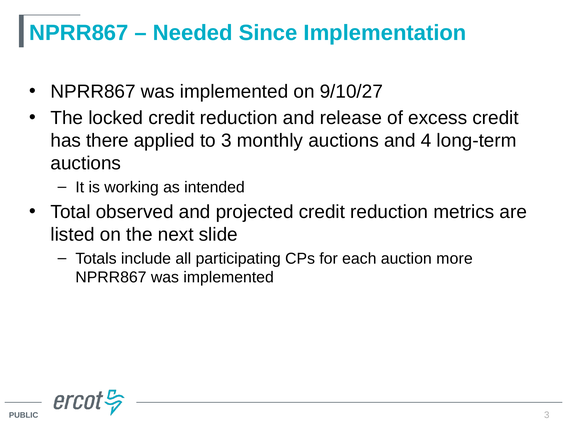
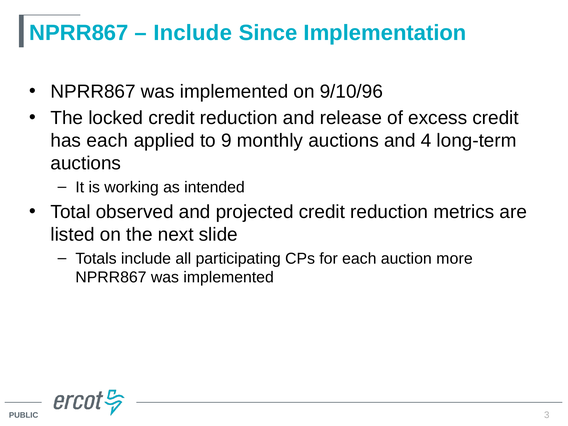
Needed: Needed -> Include (193, 33)
9/10/27: 9/10/27 -> 9/10/96 (351, 91)
has there: there -> each (107, 141)
to 3: 3 -> 9 (226, 141)
